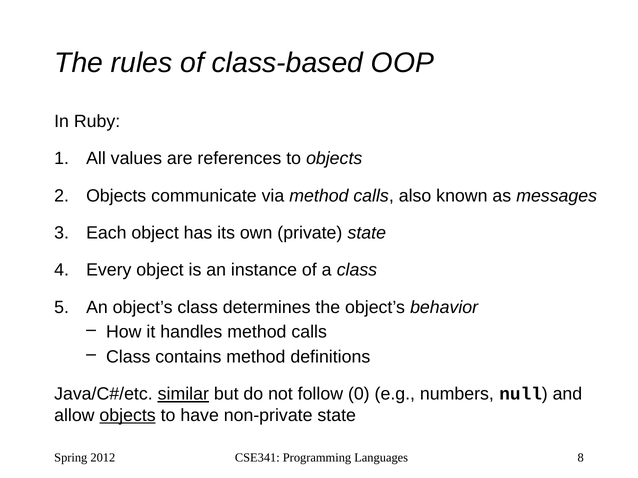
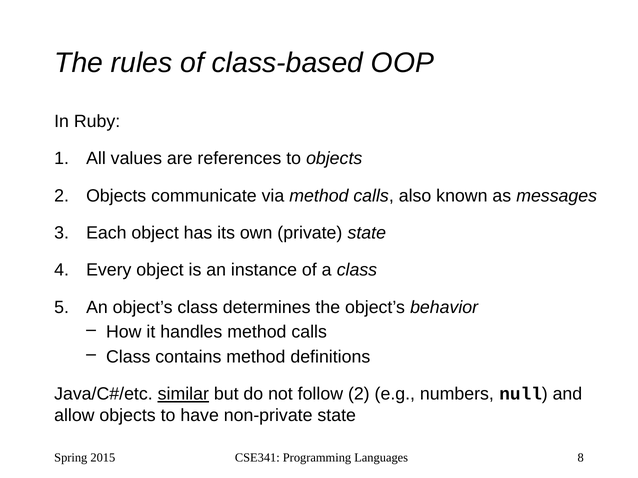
follow 0: 0 -> 2 (359, 395)
objects underline: present -> none (128, 416)
2012: 2012 -> 2015 (103, 458)
